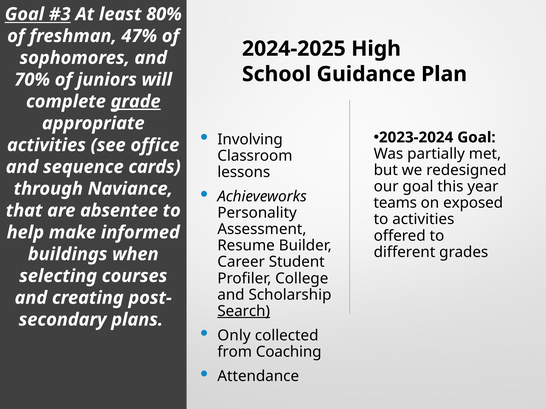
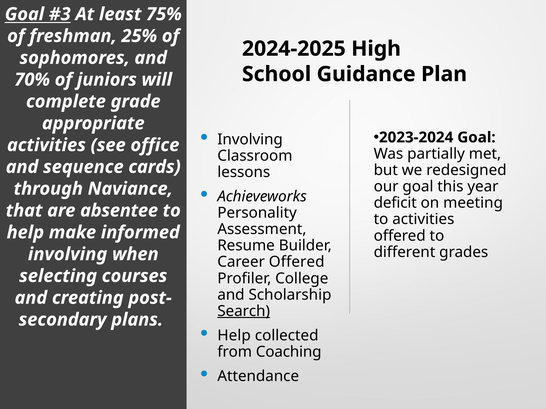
80%: 80% -> 75% (164, 14)
47%: 47% -> 25% (139, 36)
grade underline: present -> none (136, 102)
teams: teams -> deficit (395, 203)
exposed: exposed -> meeting (473, 203)
buildings: buildings -> involving (68, 254)
Career Student: Student -> Offered (297, 262)
Only: Only -> Help (234, 336)
